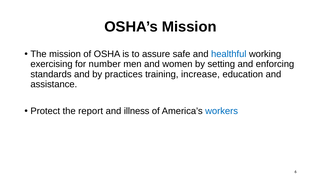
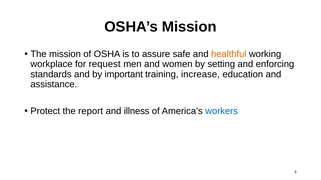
healthful colour: blue -> orange (229, 54)
exercising: exercising -> workplace (52, 64)
number: number -> request (105, 64)
practices: practices -> important (124, 74)
